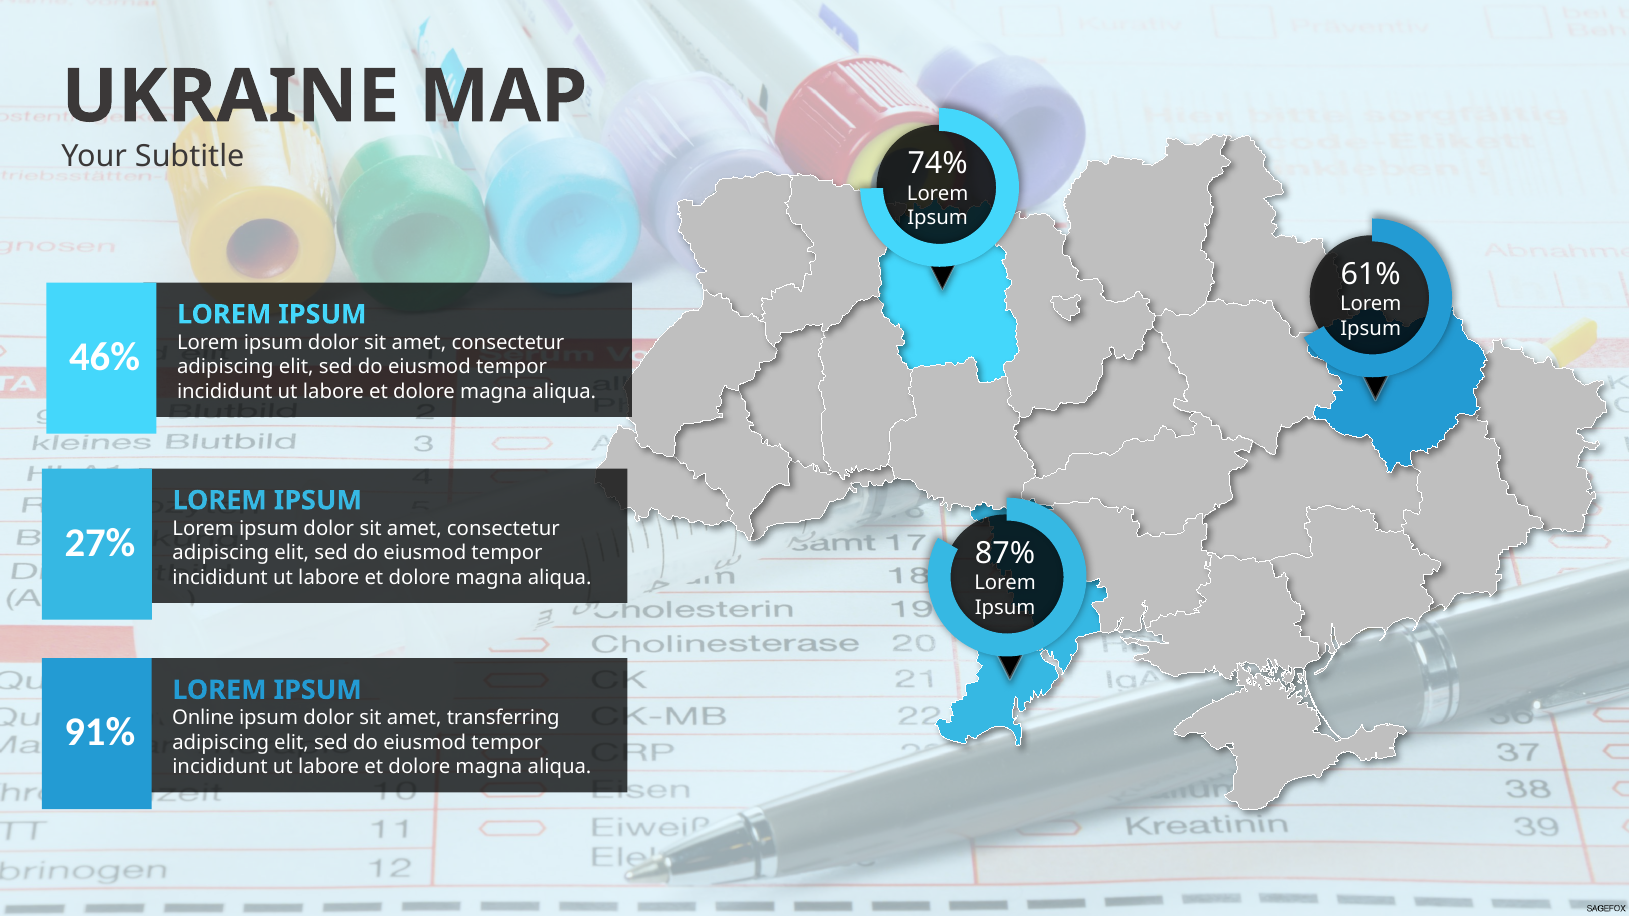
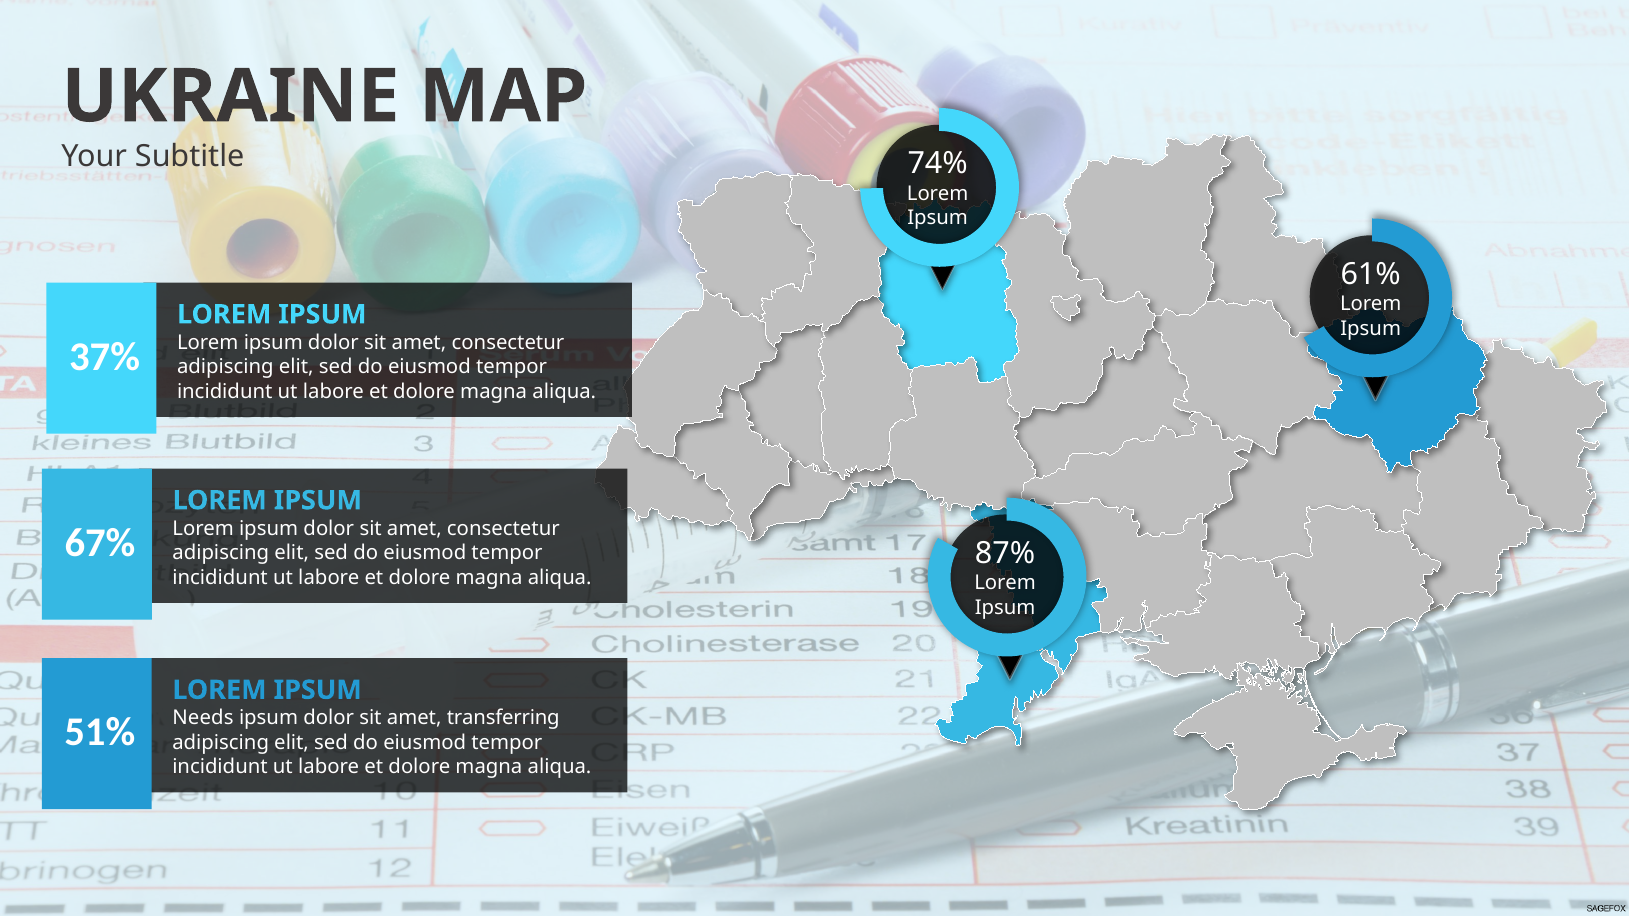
46%: 46% -> 37% (105, 357)
27%: 27% -> 67% (100, 543)
Online: Online -> Needs (203, 718)
91%: 91% -> 51% (100, 733)
